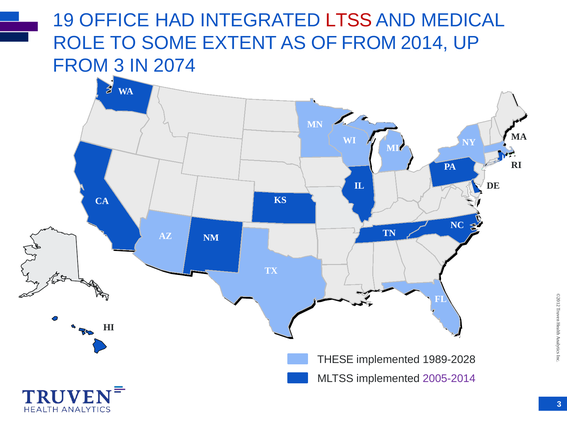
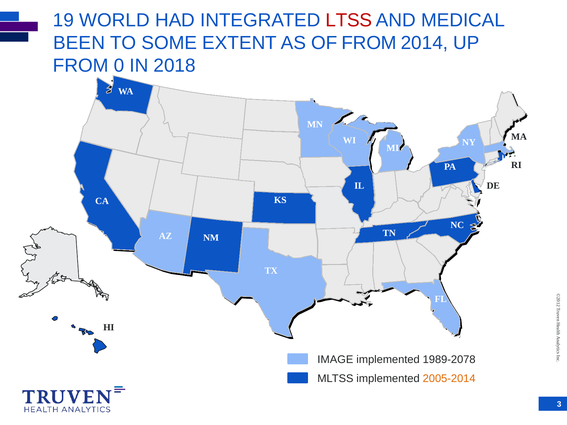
OFFICE: OFFICE -> WORLD (114, 20)
ROLE: ROLE -> BEEN (79, 43)
FROM 3: 3 -> 0 (119, 66)
2074: 2074 -> 2018 (175, 66)
THESE: THESE -> IMAGE (335, 360)
1989-2028: 1989-2028 -> 1989-2078 (449, 360)
2005-2014 colour: purple -> orange (449, 379)
